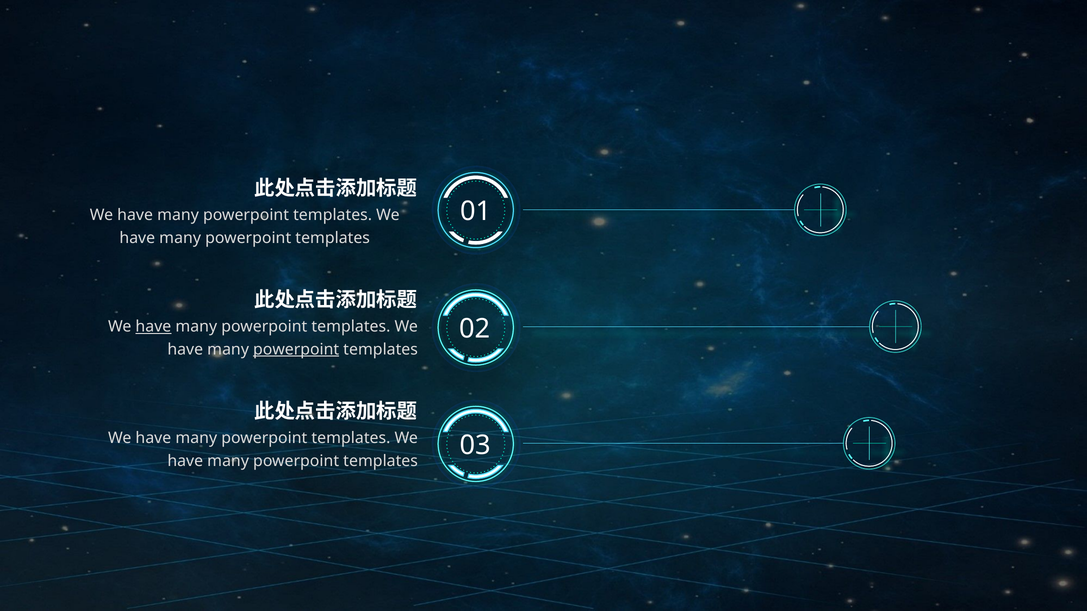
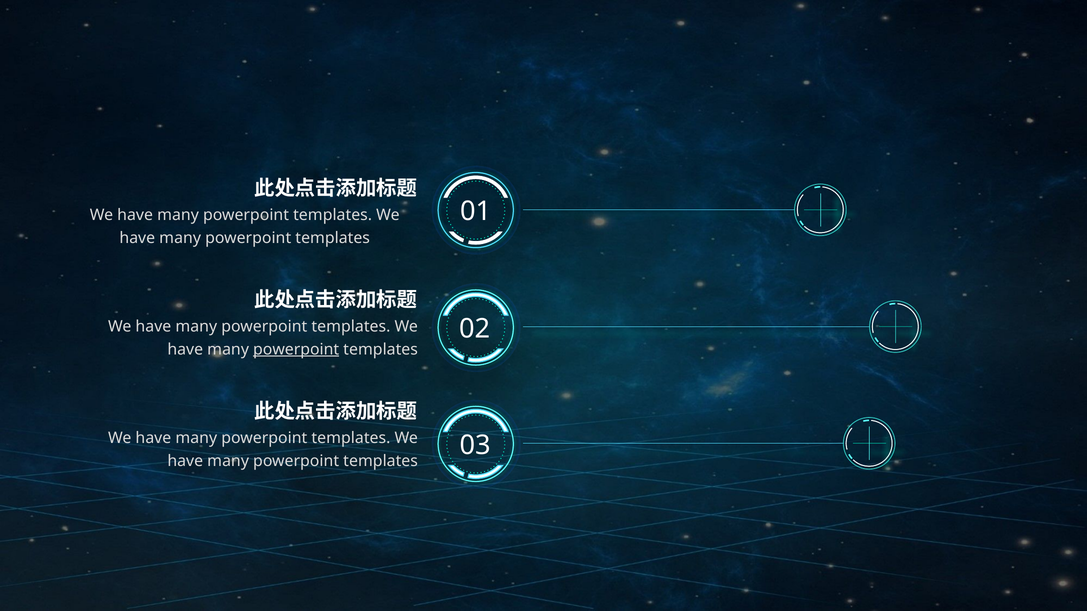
have underline: present -> none (153, 327)
